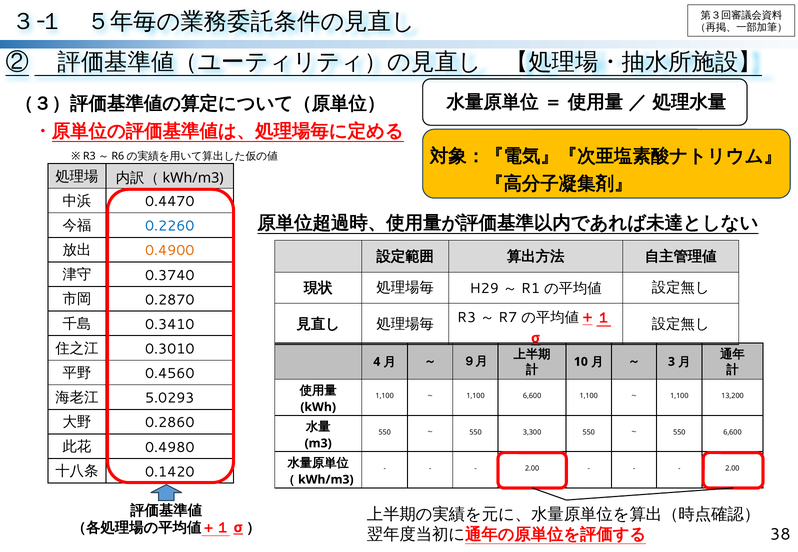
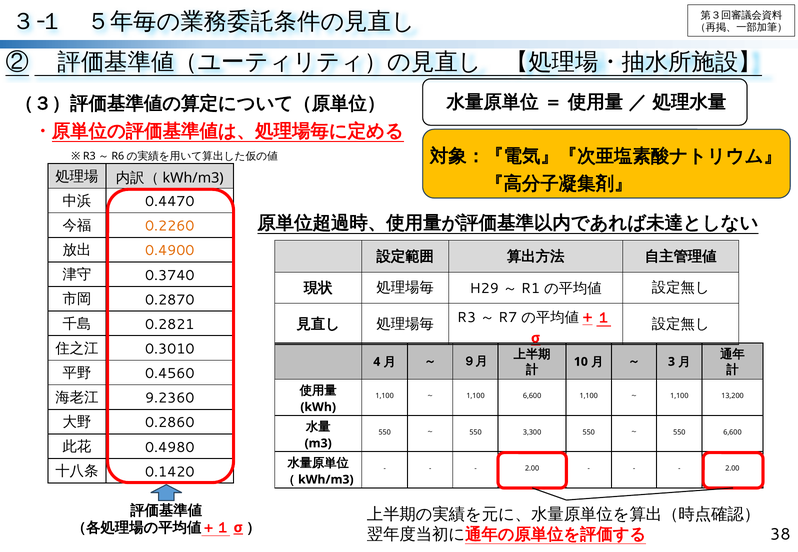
0.2260 colour: blue -> orange (170, 226)
0.3410: 0.3410 -> 0.2821 (170, 325)
5.0293: 5.0293 -> 9.2360 (170, 398)
